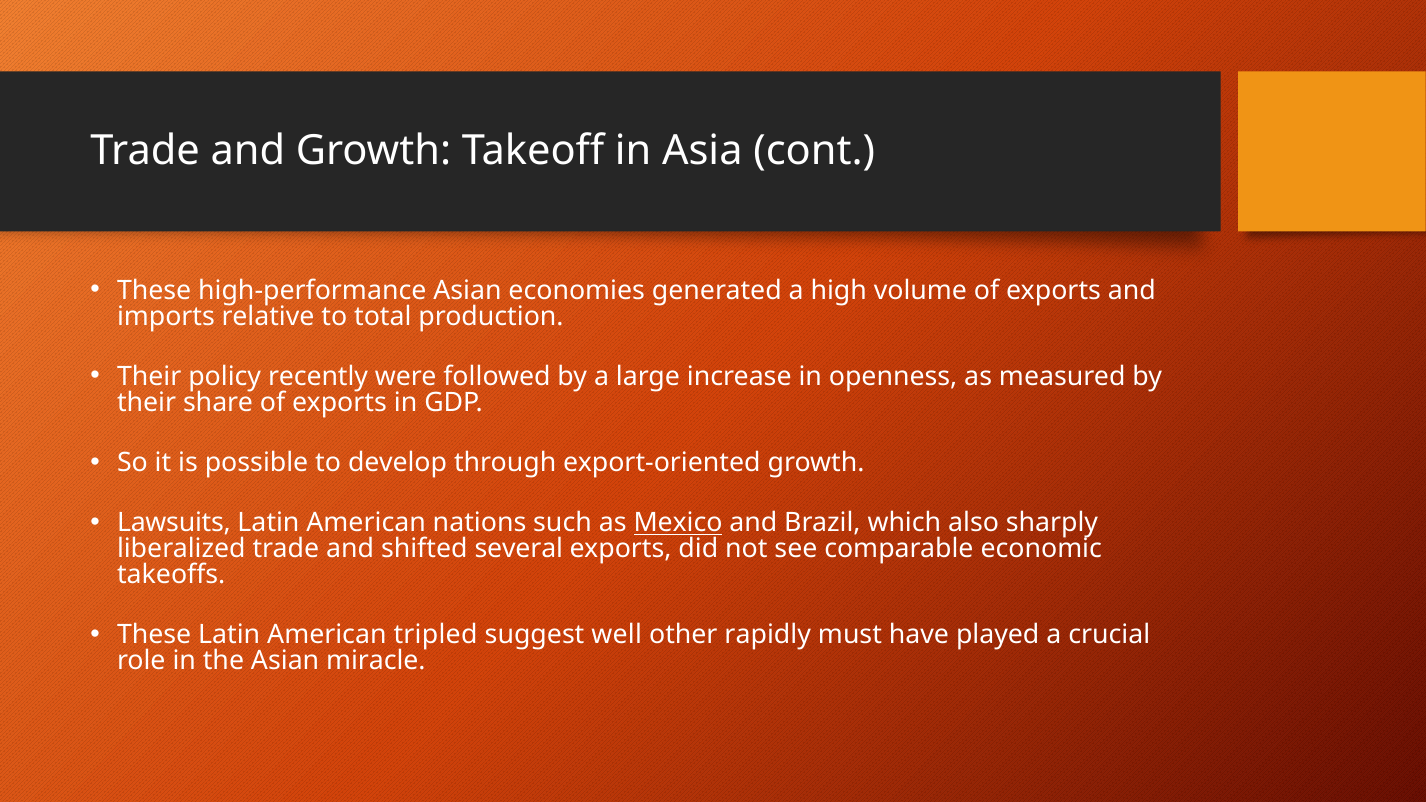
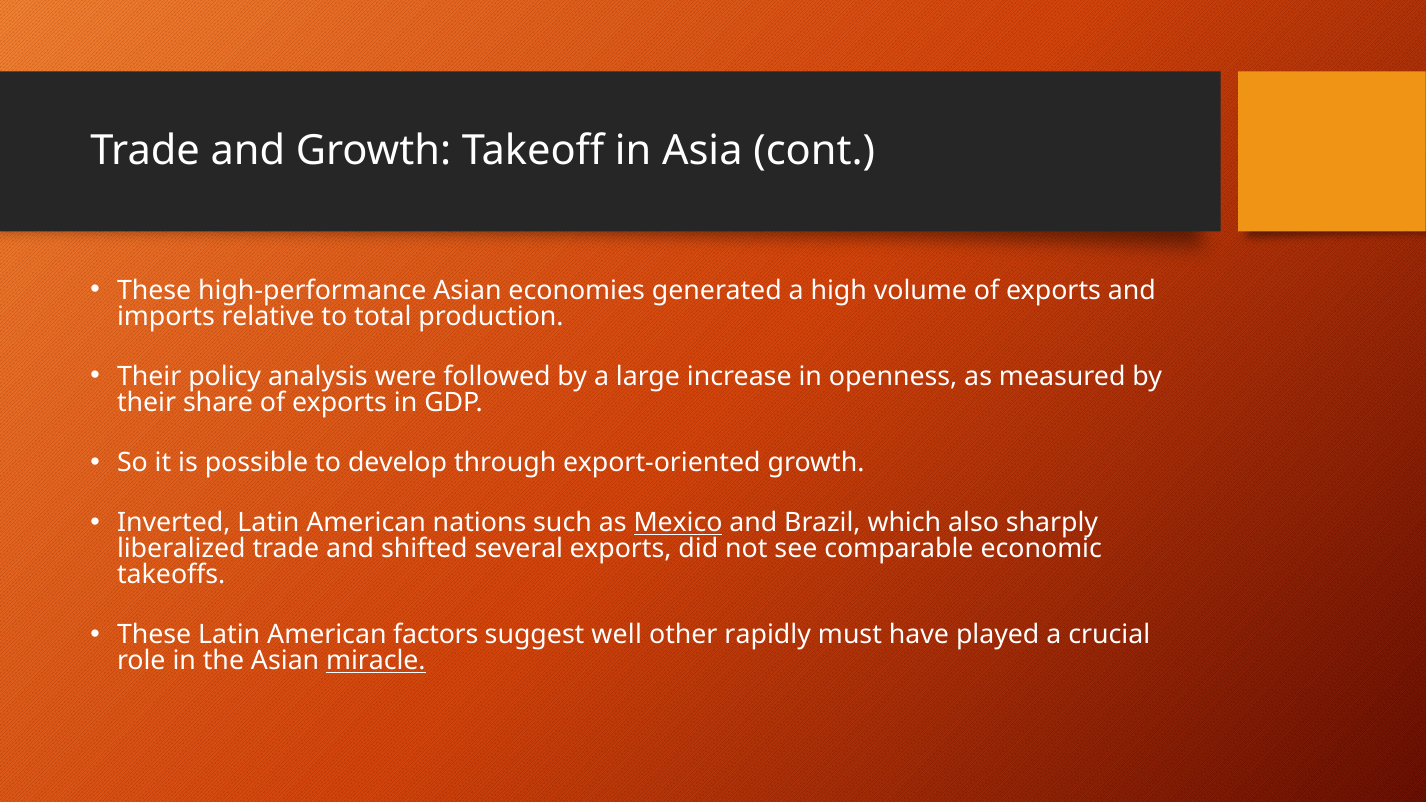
recently: recently -> analysis (318, 377)
Lawsuits: Lawsuits -> Inverted (174, 523)
tripled: tripled -> factors (436, 635)
miracle underline: none -> present (376, 661)
